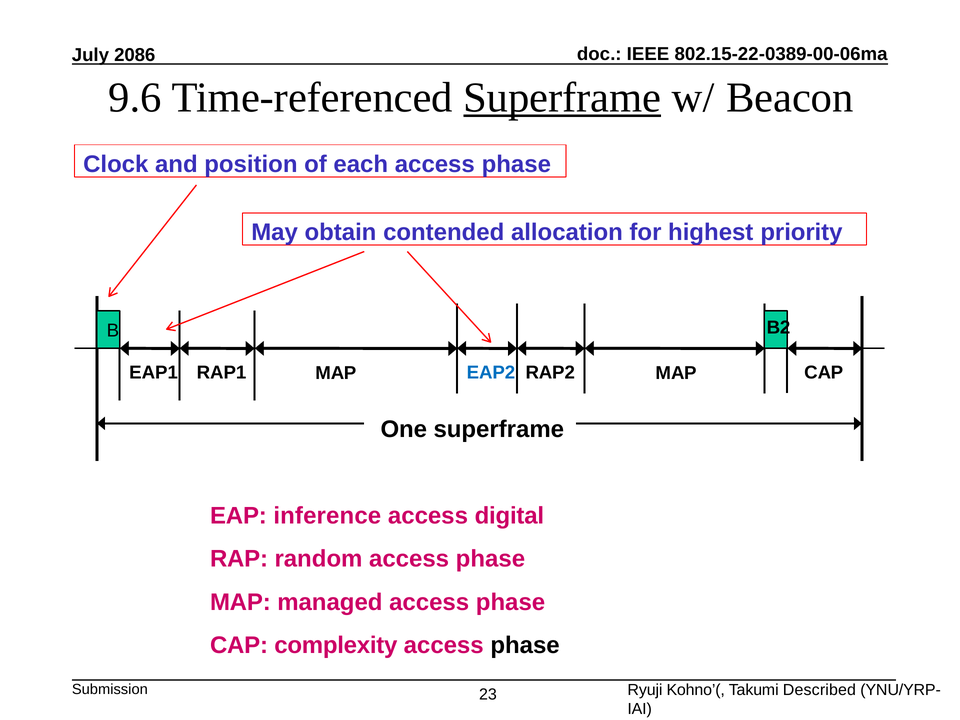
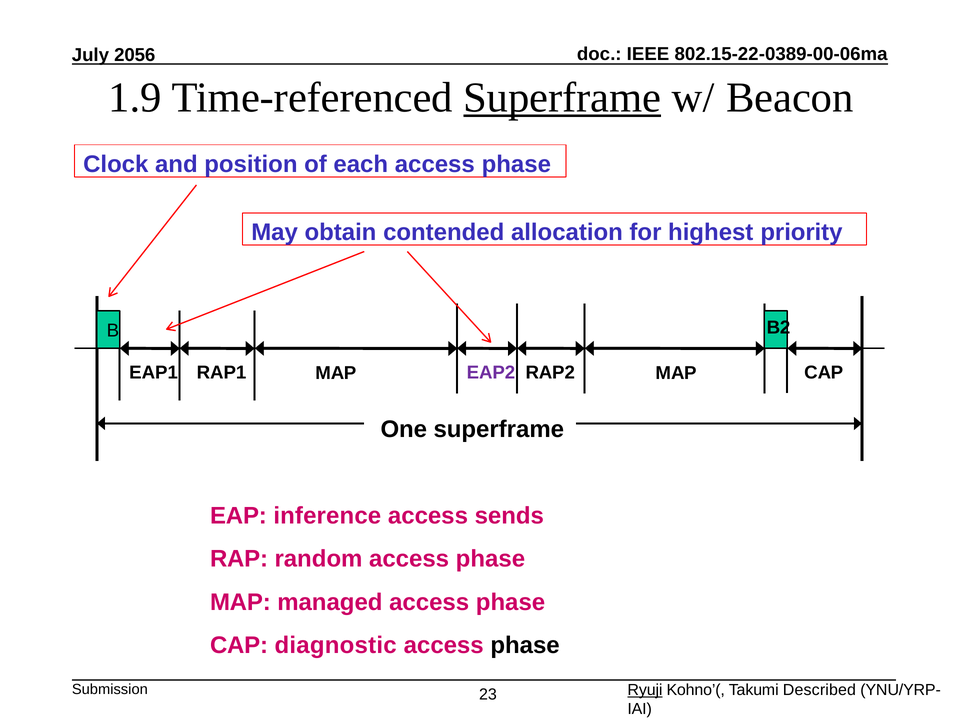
2086: 2086 -> 2056 (135, 55)
9.6: 9.6 -> 1.9 (135, 97)
EAP2 colour: blue -> purple (491, 373)
digital: digital -> sends (509, 516)
complexity: complexity -> diagnostic (336, 645)
Ryuji underline: none -> present (645, 690)
